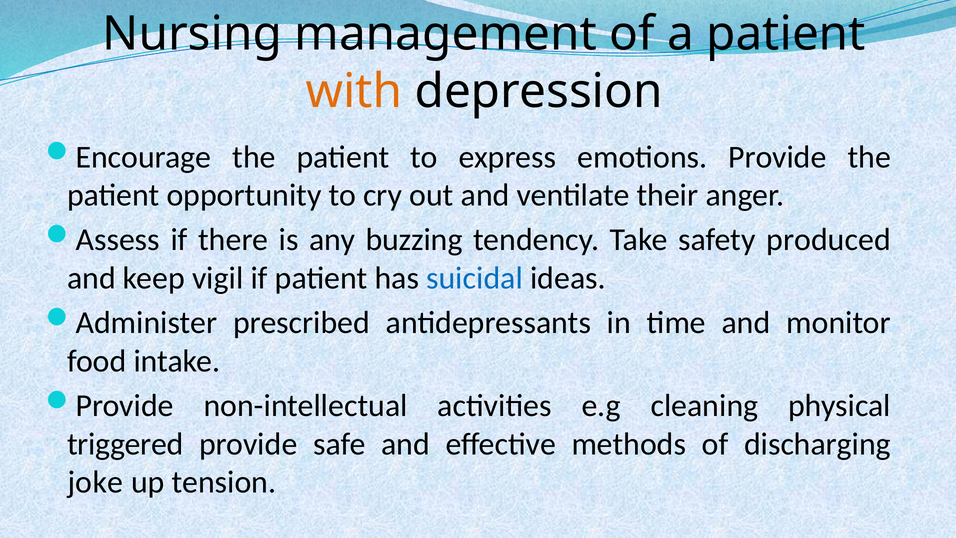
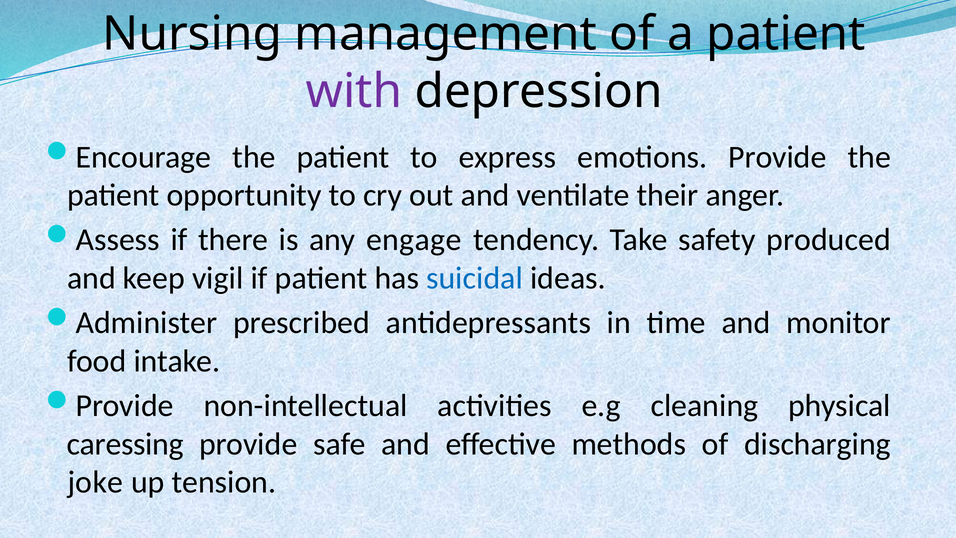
with colour: orange -> purple (354, 91)
buzzing: buzzing -> engage (414, 240)
triggered: triggered -> caressing (125, 444)
